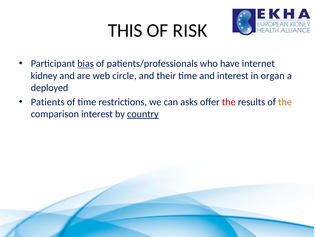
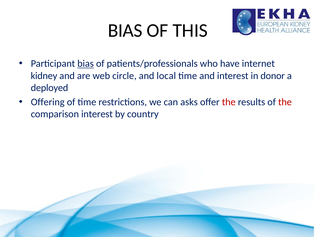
THIS: THIS -> BIAS (125, 31)
RISK: RISK -> THIS (190, 31)
their: their -> local (166, 76)
organ: organ -> donor (273, 76)
Patients: Patients -> Offering (48, 102)
the colour: orange -> red (285, 102)
country underline: present -> none (143, 114)
